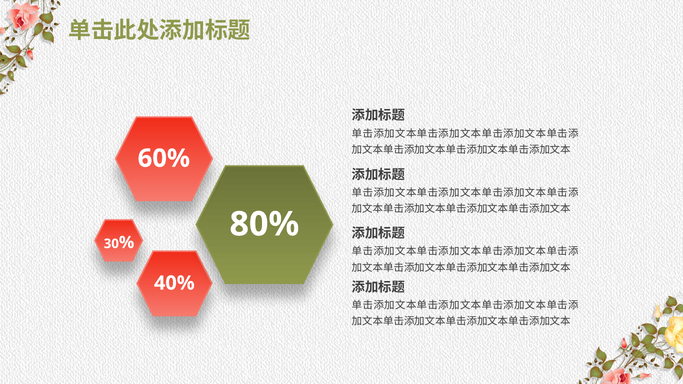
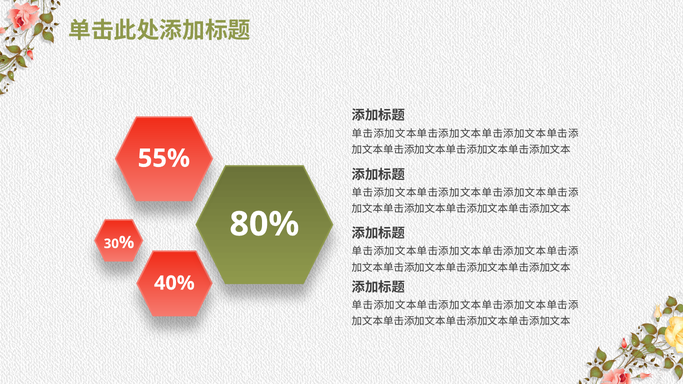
60%: 60% -> 55% (164, 158)
